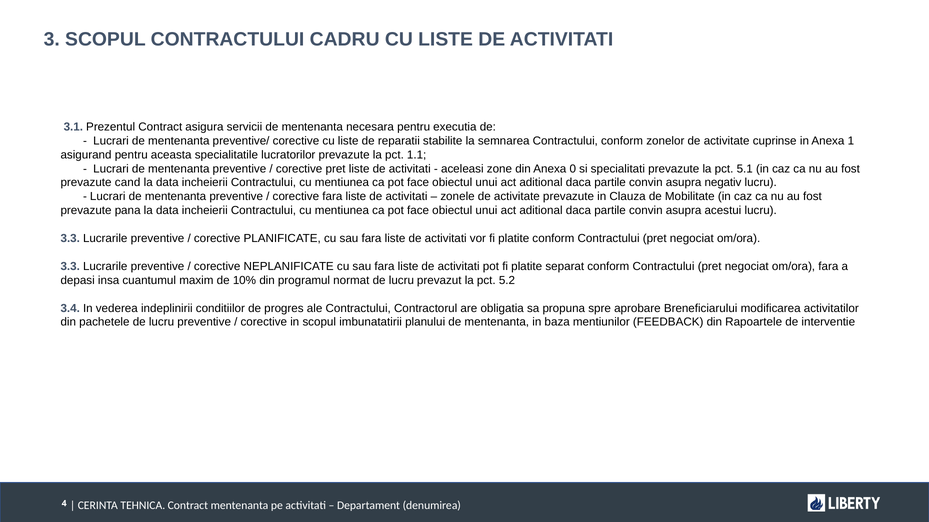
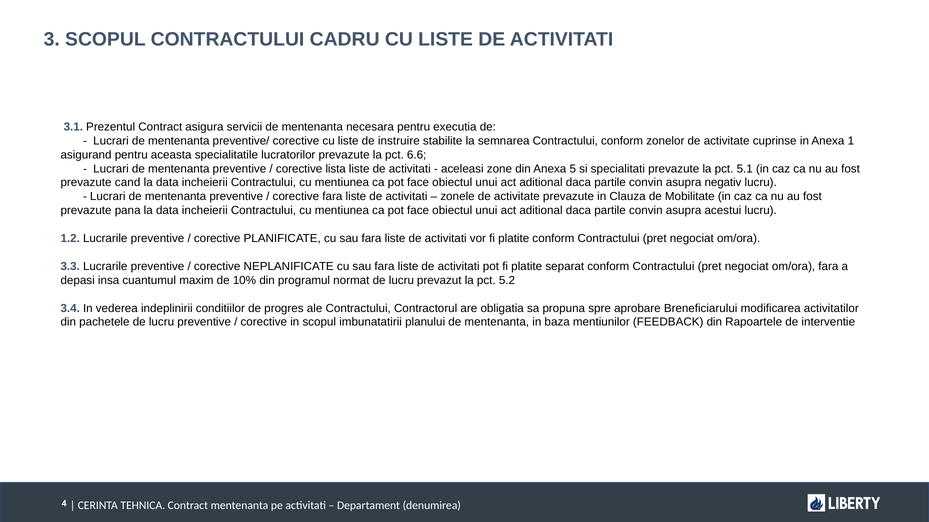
reparatii: reparatii -> instruire (399, 141)
1.1: 1.1 -> 6.6 (417, 155)
corective pret: pret -> lista (336, 169)
0: 0 -> 5 (573, 169)
3.3: 3.3 -> 1.2 (70, 239)
